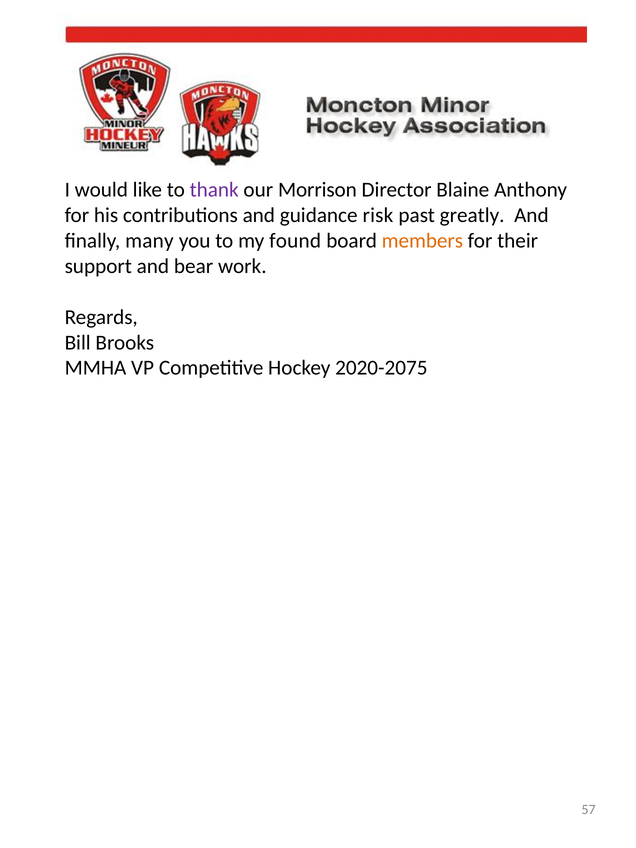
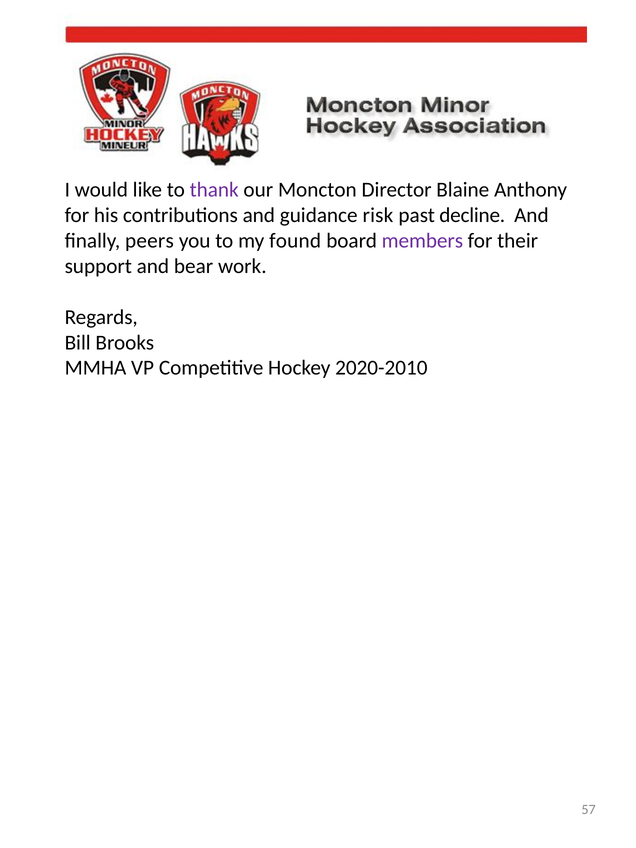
Morrison: Morrison -> Moncton (317, 190)
greatly: greatly -> decline (472, 215)
many: many -> peers (149, 241)
members colour: orange -> purple (422, 241)
2020-2075: 2020-2075 -> 2020-2010 (381, 368)
